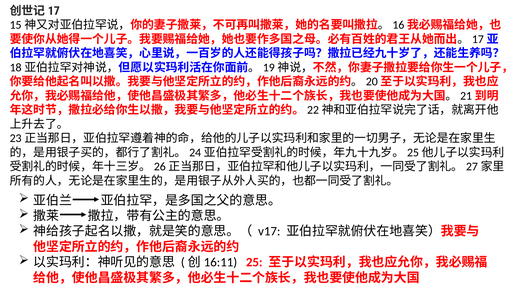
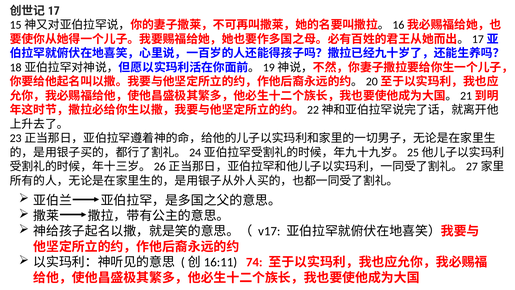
25: 25 -> 74 (254, 262)
